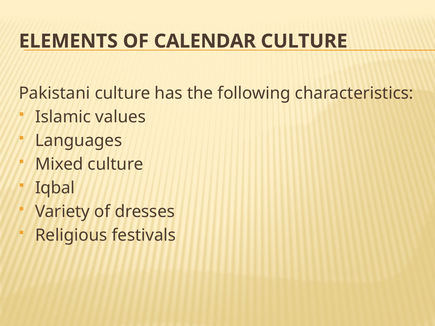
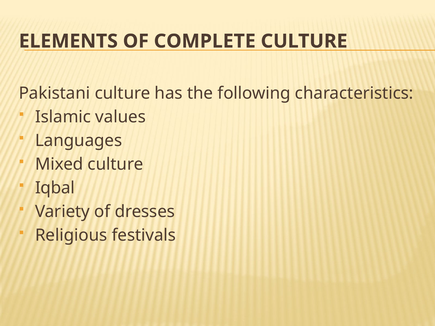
CALENDAR: CALENDAR -> COMPLETE (205, 41)
